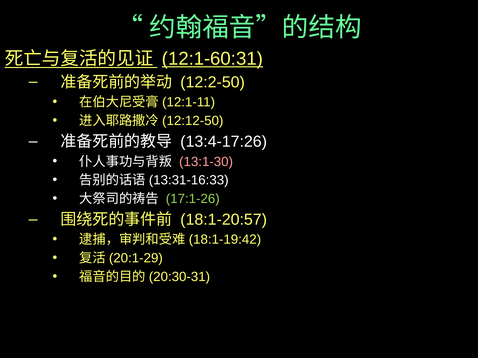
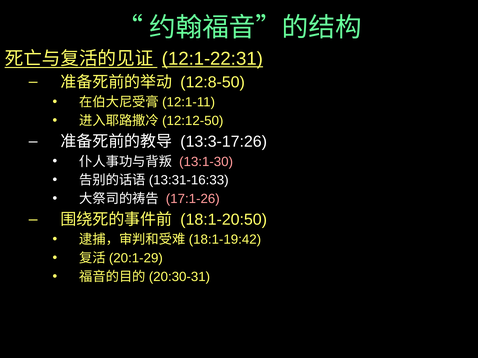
12:1-60:31: 12:1-60:31 -> 12:1-22:31 (212, 59)
12:2-50: 12:2-50 -> 12:8-50 (213, 82)
13:4-17:26: 13:4-17:26 -> 13:3-17:26 (224, 142)
17:1-26 colour: light green -> pink (193, 199)
18:1-20:57: 18:1-20:57 -> 18:1-20:50 (224, 220)
